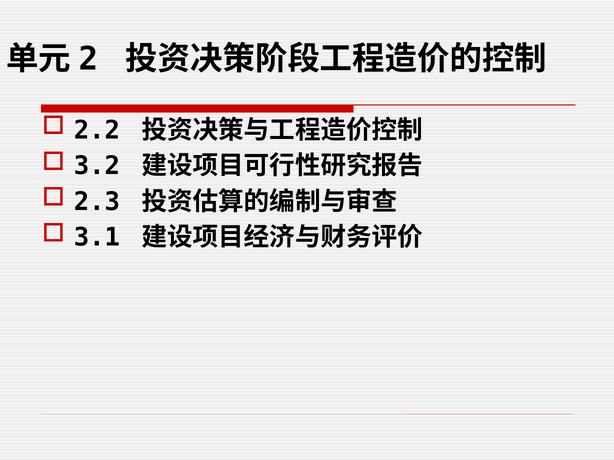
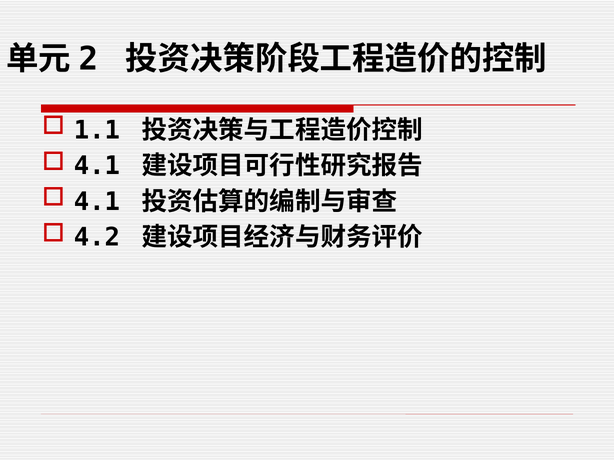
2.2: 2.2 -> 1.1 (97, 130)
3.2: 3.2 -> 4.1 (97, 166)
2.3: 2.3 -> 4.1 (97, 202)
3.1: 3.1 -> 4.2 (97, 238)
